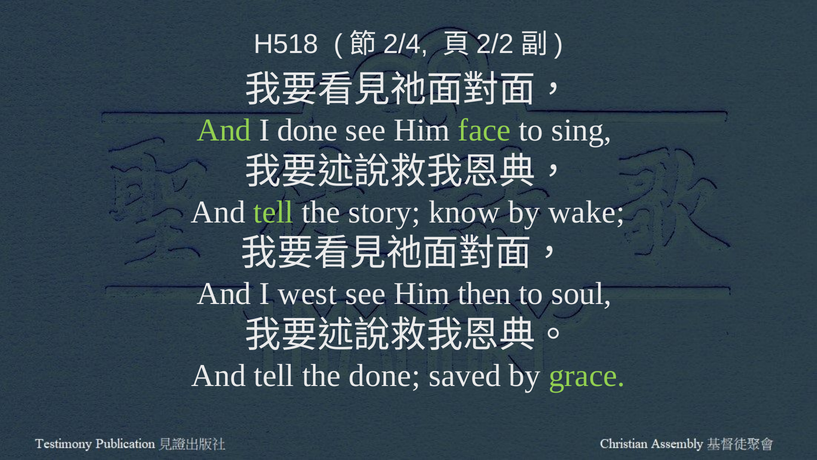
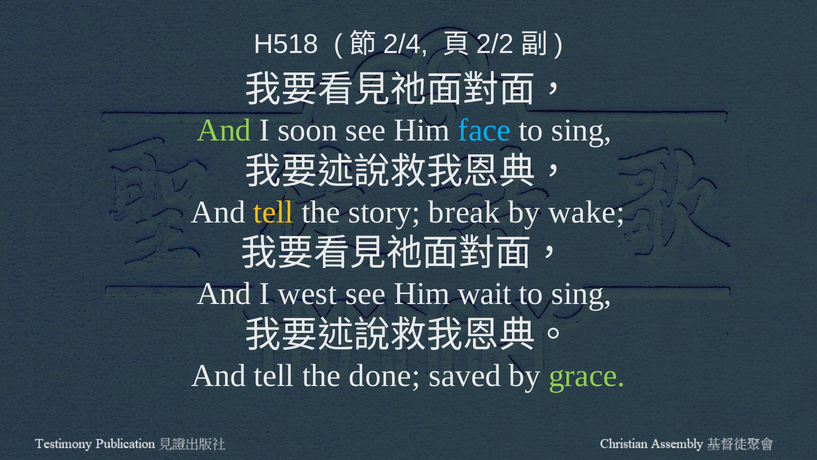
I done: done -> soon (308, 130)
face colour: light green -> light blue (484, 130)
tell colour: light green -> yellow (274, 212)
know: know -> break (464, 212)
then: then -> wait (485, 294)
soul: soul -> sing (582, 294)
